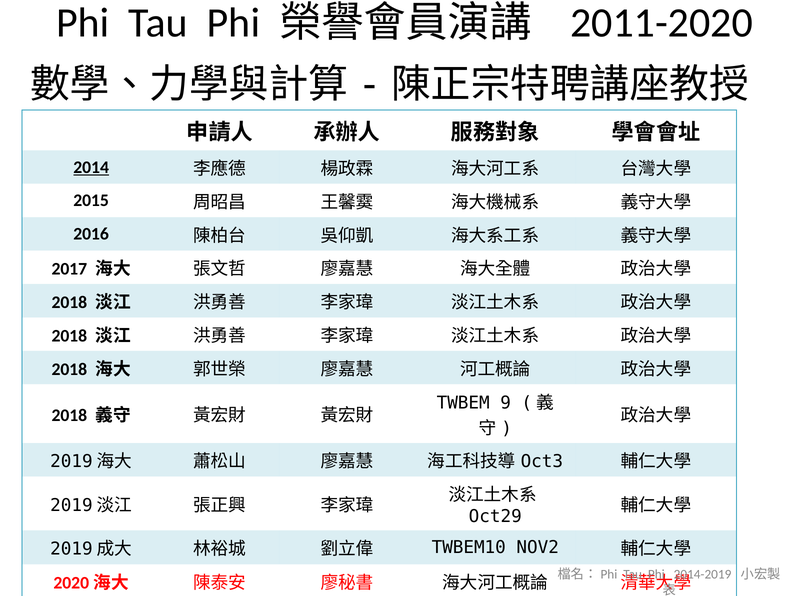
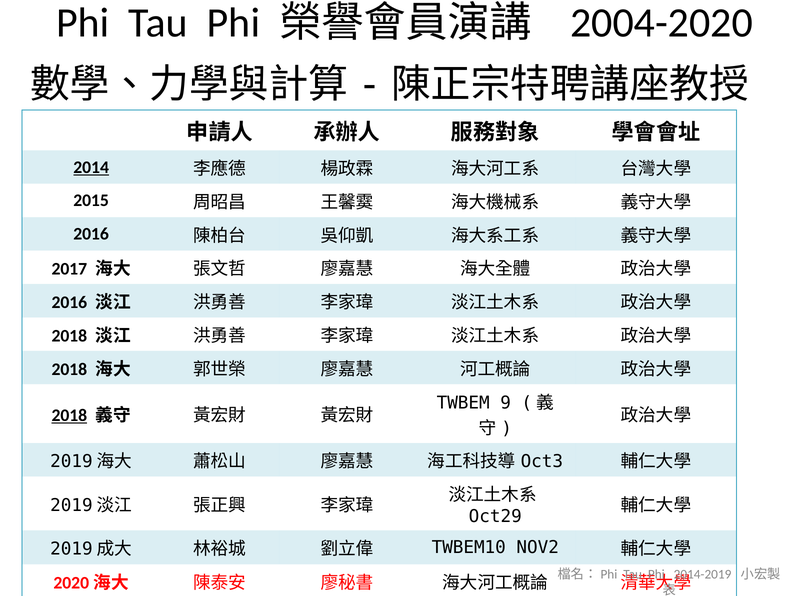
2011-2020: 2011-2020 -> 2004-2020 (661, 23)
2018: 2018 -> 2016 (69, 303)
2018 underline: none -> present (69, 416)
